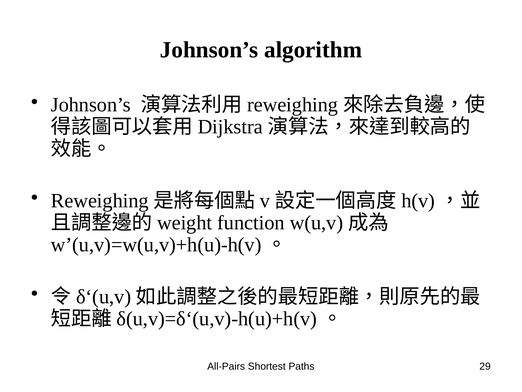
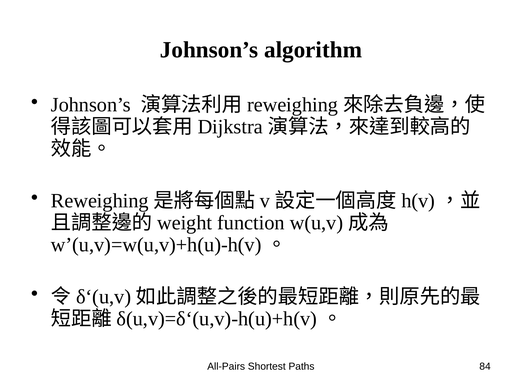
29: 29 -> 84 (485, 366)
